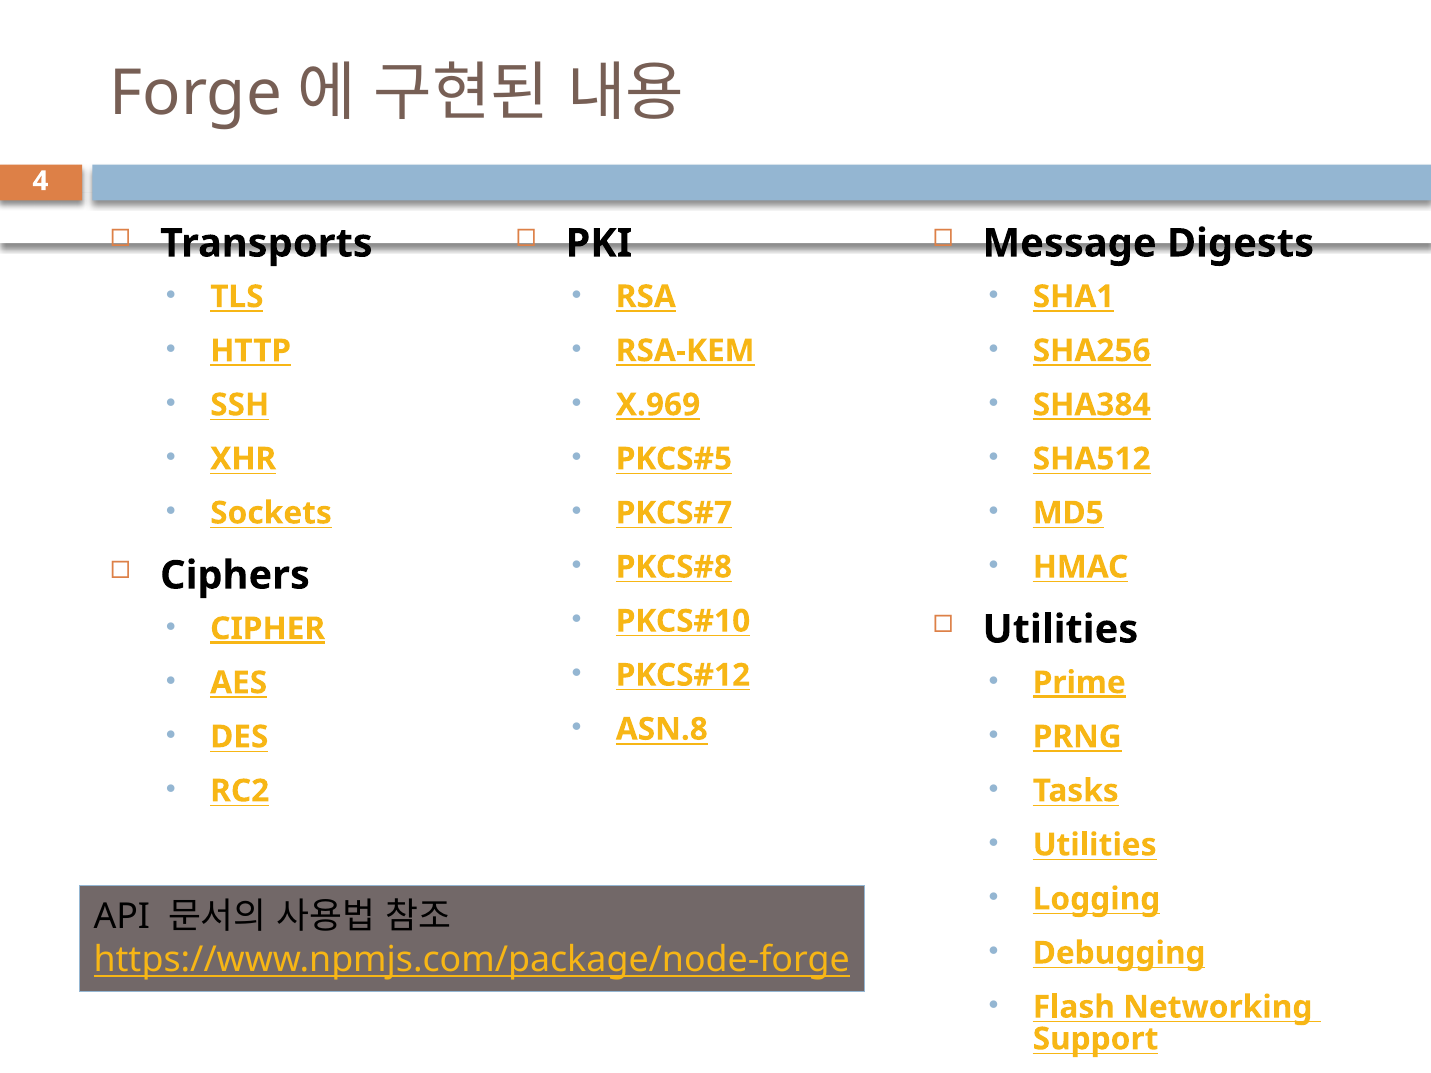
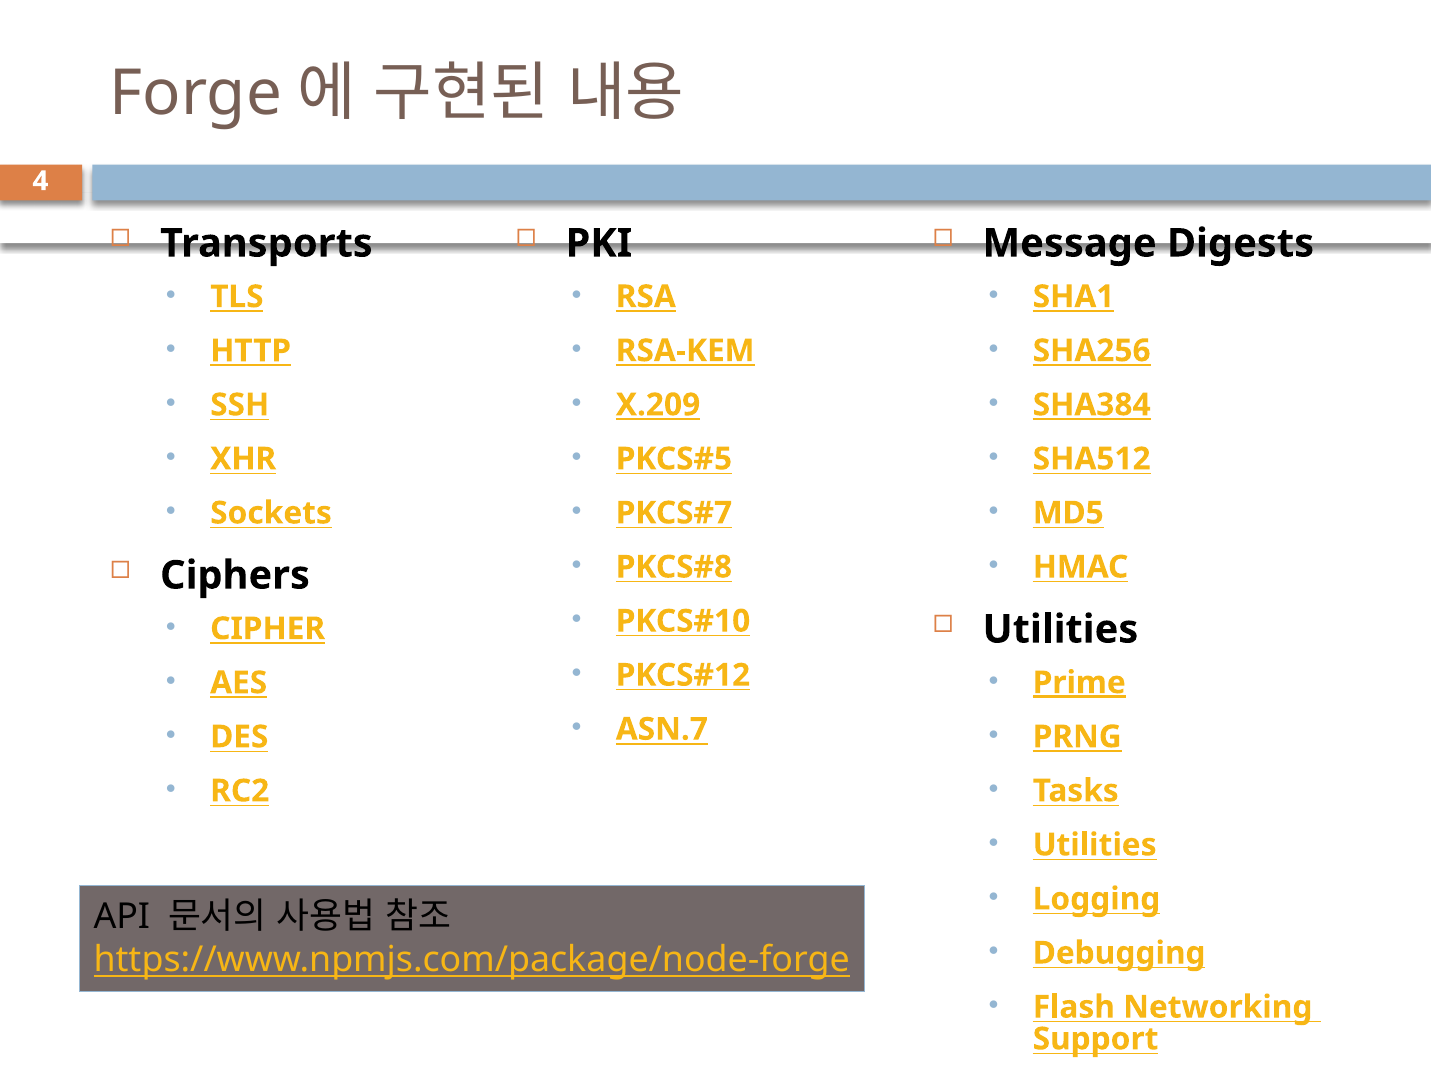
X.969: X.969 -> X.209 (658, 405)
CIPHER underline: present -> none (268, 629)
ASN.8: ASN.8 -> ASN.7 (662, 729)
